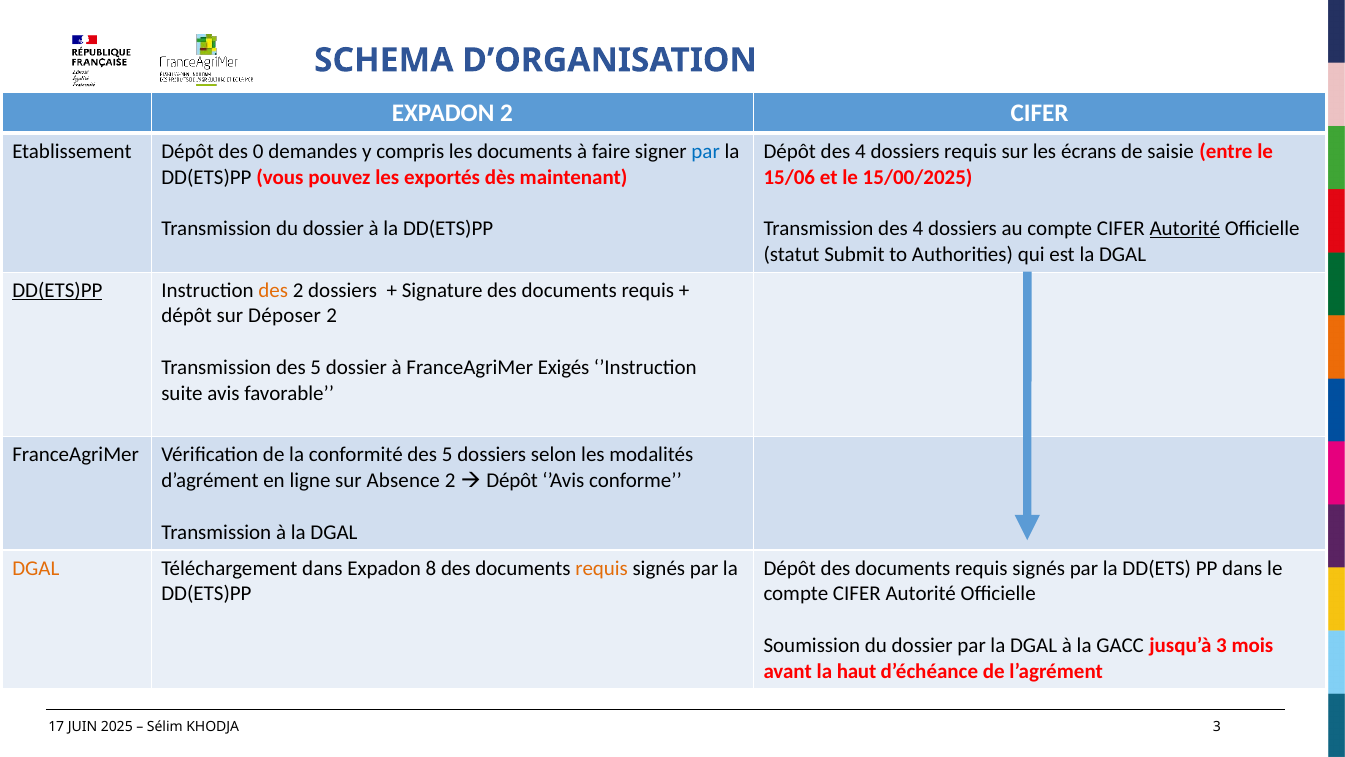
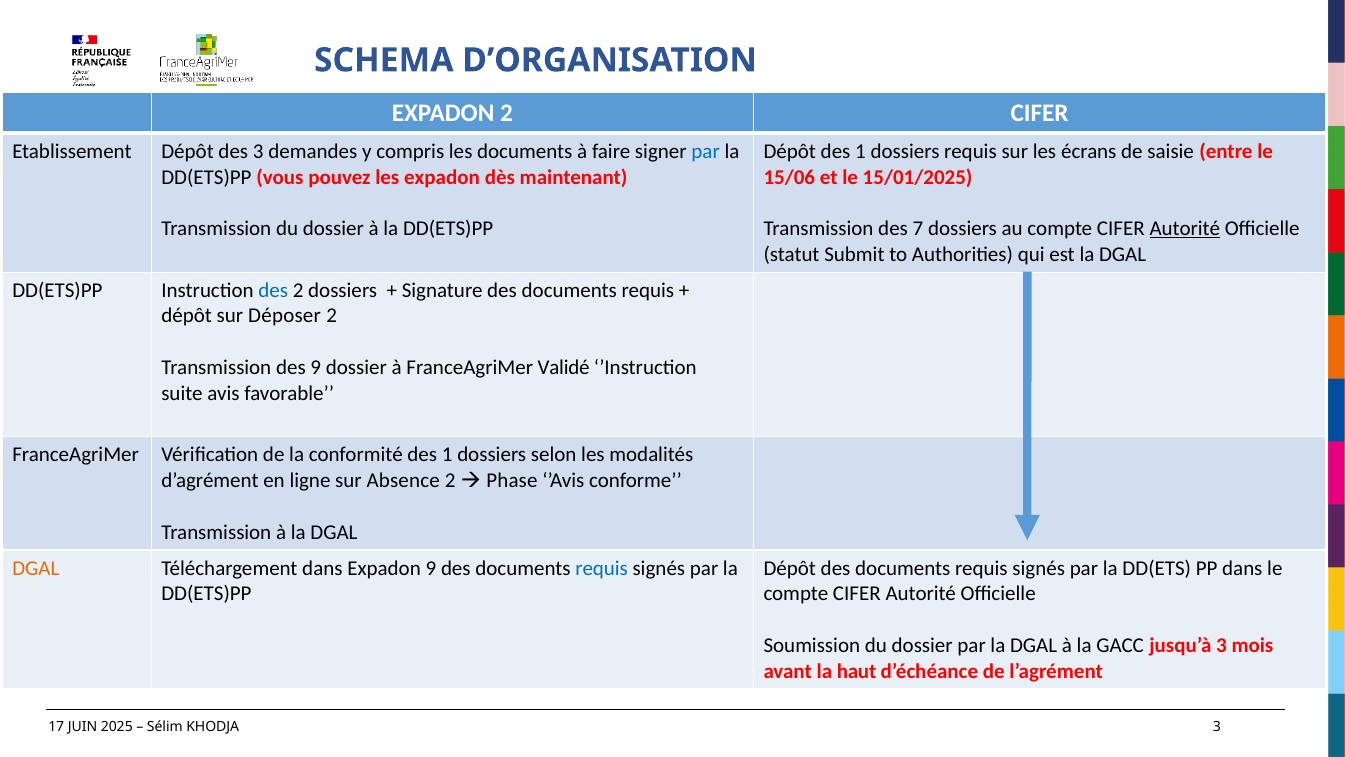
des 0: 0 -> 3 (258, 151)
Dépôt des 4: 4 -> 1 (860, 151)
les exportés: exportés -> expadon (442, 177)
15/00/2025: 15/00/2025 -> 15/01/2025 (918, 177)
Transmission des 4: 4 -> 7 (918, 229)
DD(ETS)PP underline: present -> none (57, 290)
des colour: orange -> blue (273, 290)
Transmission des 5: 5 -> 9 (316, 367)
Exigés: Exigés -> Validé (564, 367)
conformité des 5: 5 -> 1 (447, 455)
Dépôt: Dépôt -> Phase (512, 480)
Expadon 8: 8 -> 9 (431, 568)
requis colour: orange -> blue (602, 568)
